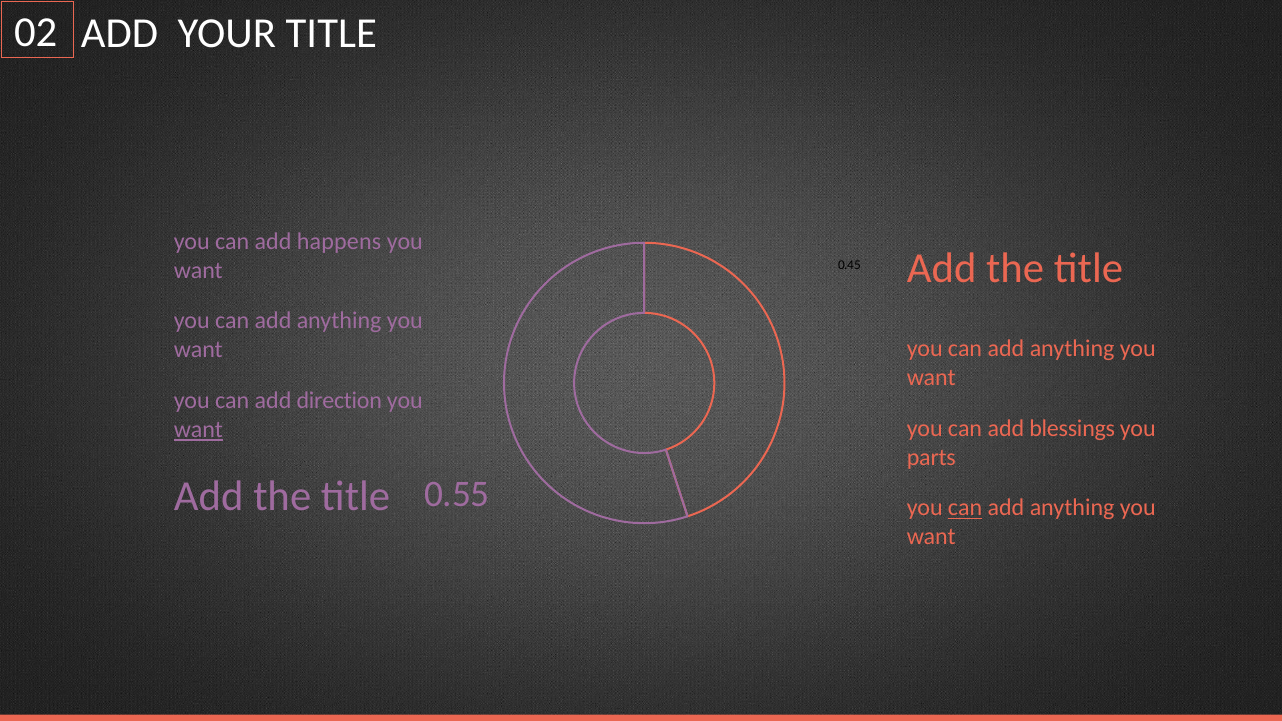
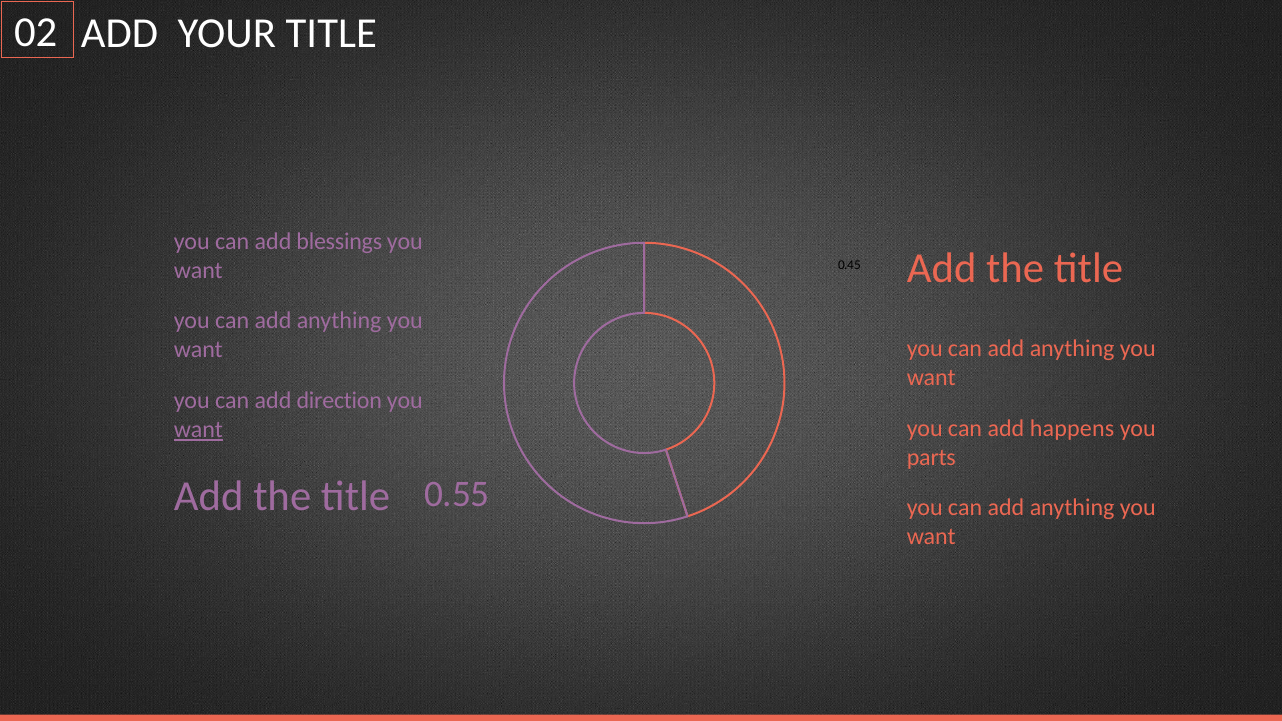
happens: happens -> blessings (339, 241)
blessings: blessings -> happens (1072, 428)
can underline: present -> none (965, 508)
